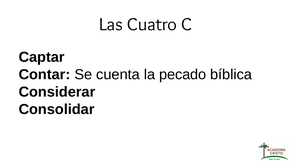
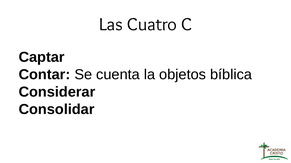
pecado: pecado -> objetos (183, 75)
